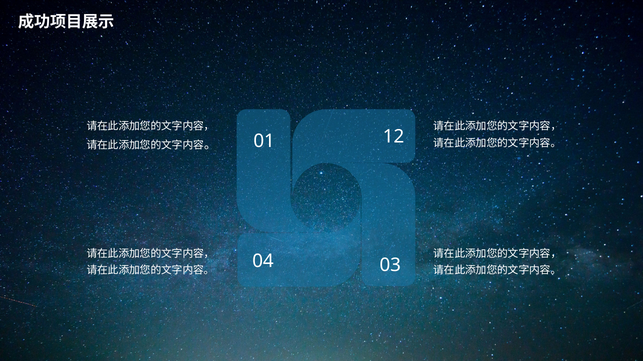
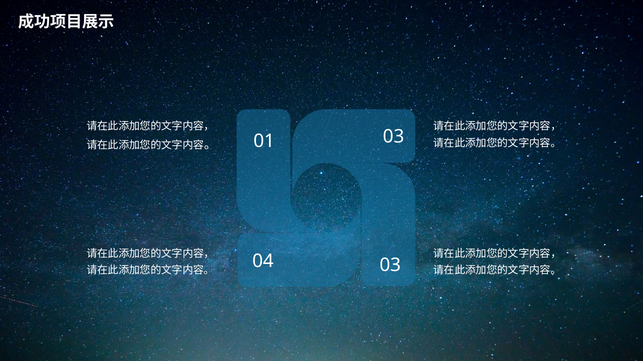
01 12: 12 -> 03 (394, 137)
